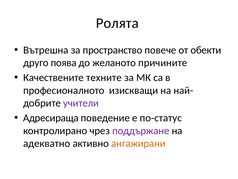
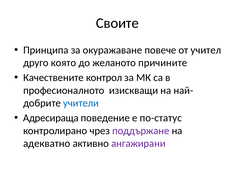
Ролята: Ролята -> Своите (117, 23)
Вътрешна: Вътрешна -> Принципа (46, 50)
пространство: пространство -> окуражаване (113, 50)
обекти: обекти -> учител (206, 50)
поява: поява -> която (64, 63)
техните: техните -> контрол (104, 77)
учители colour: purple -> blue (81, 103)
ангажирани colour: orange -> purple (138, 143)
